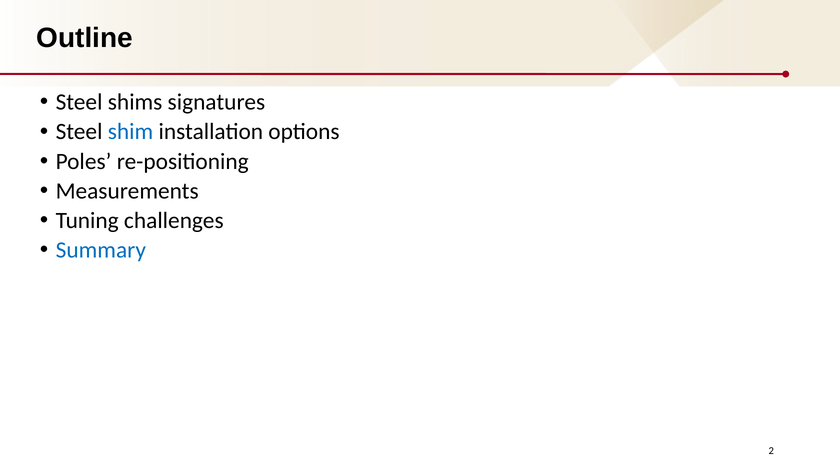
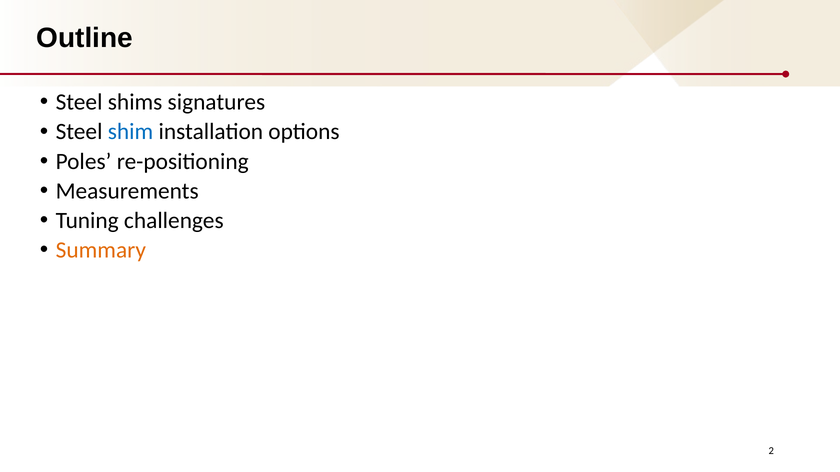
Summary colour: blue -> orange (101, 250)
